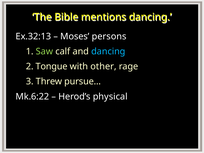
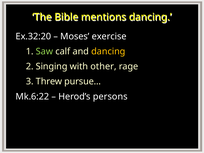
Ex.32:13: Ex.32:13 -> Ex.32:20 (33, 36)
persons: persons -> exercise (109, 36)
dancing colour: light blue -> yellow (108, 51)
Tongue: Tongue -> Singing (52, 66)
physical: physical -> persons (110, 97)
